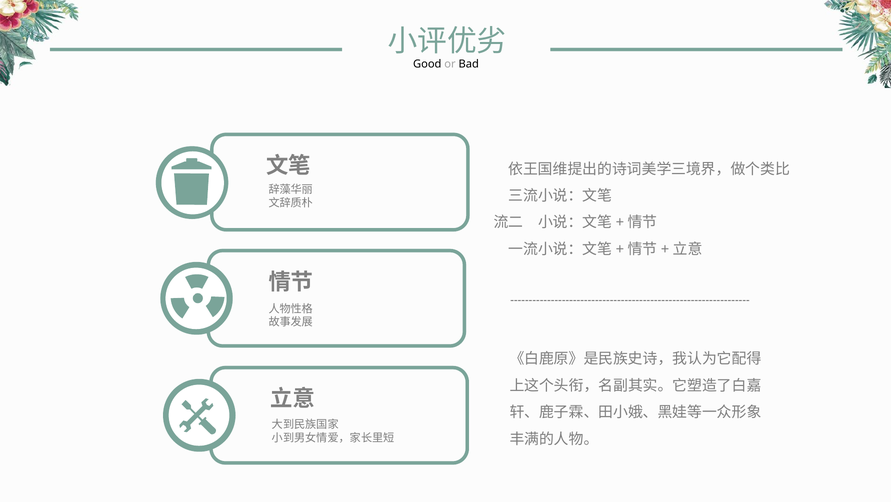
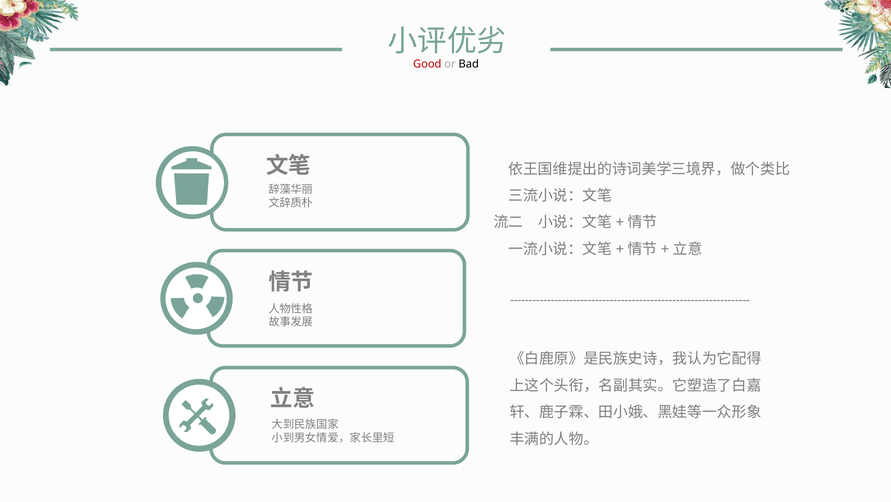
Good colour: black -> red (427, 64)
